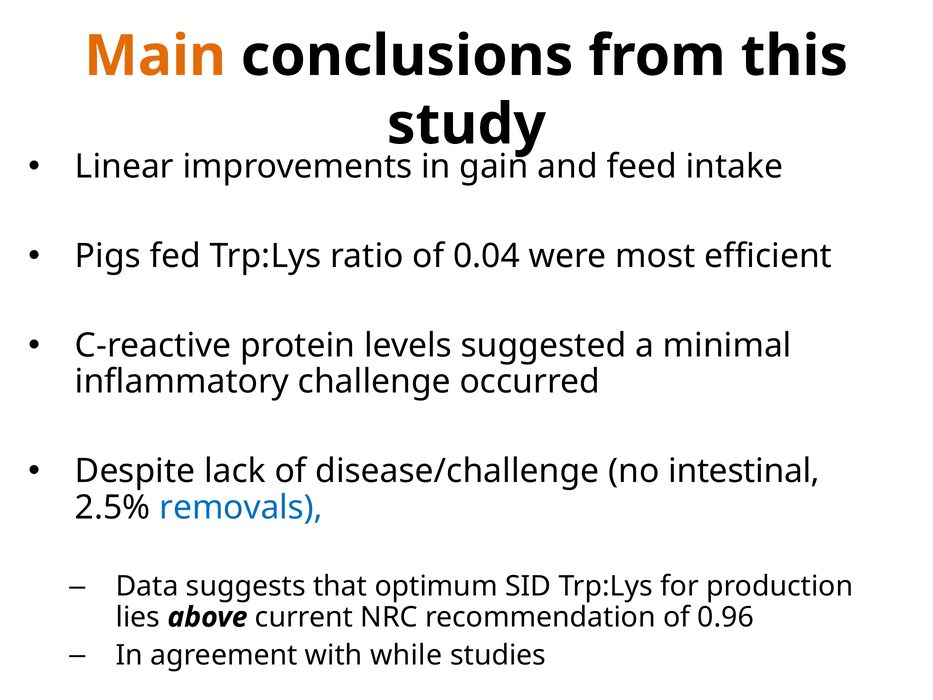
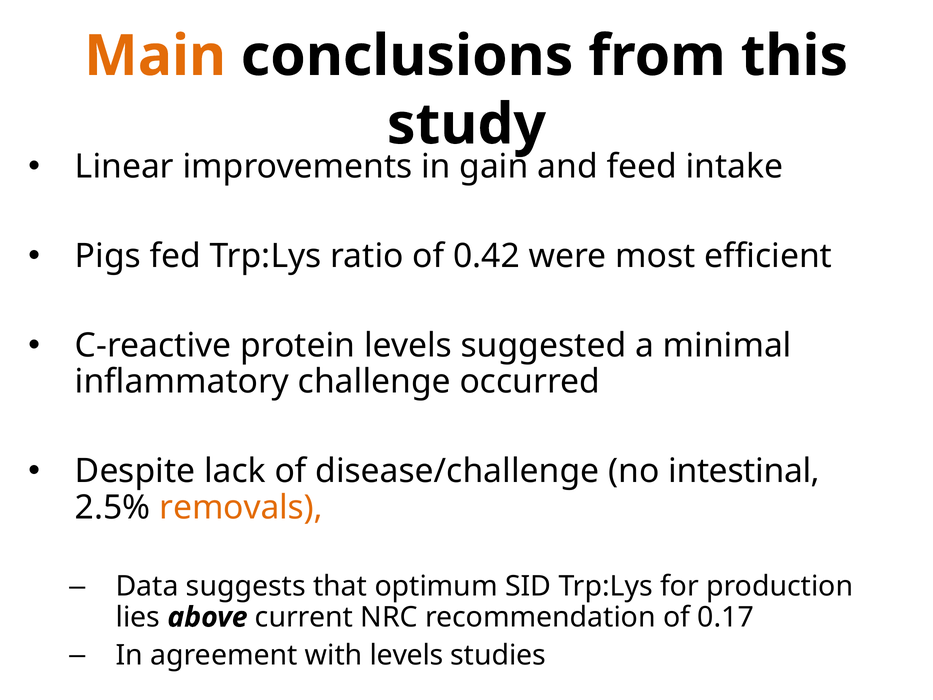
0.04: 0.04 -> 0.42 (487, 256)
removals colour: blue -> orange (241, 507)
0.96: 0.96 -> 0.17 (726, 617)
with while: while -> levels (406, 655)
